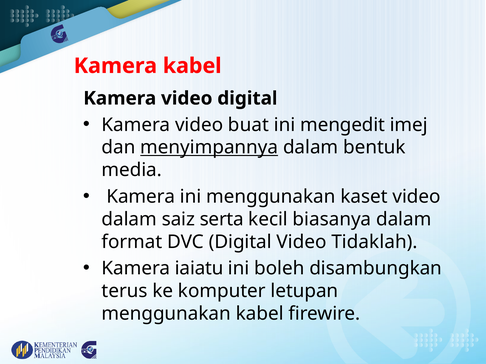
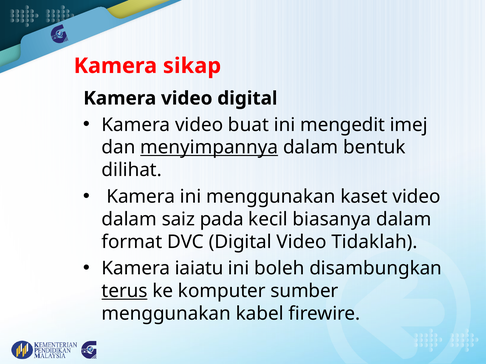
Kamera kabel: kabel -> sikap (192, 66)
media: media -> dilihat (132, 170)
serta: serta -> pada (222, 220)
terus underline: none -> present (125, 291)
letupan: letupan -> sumber (304, 291)
